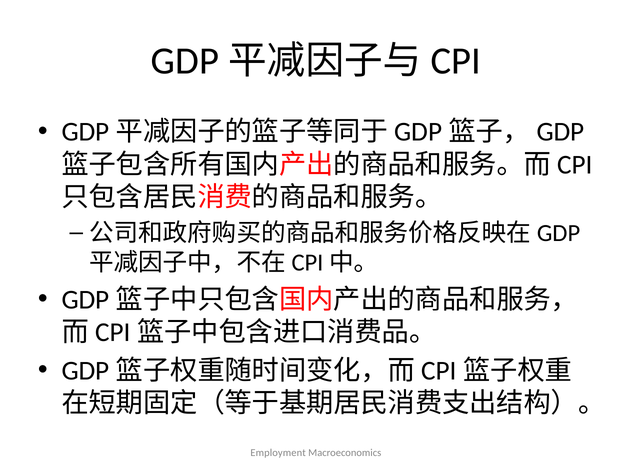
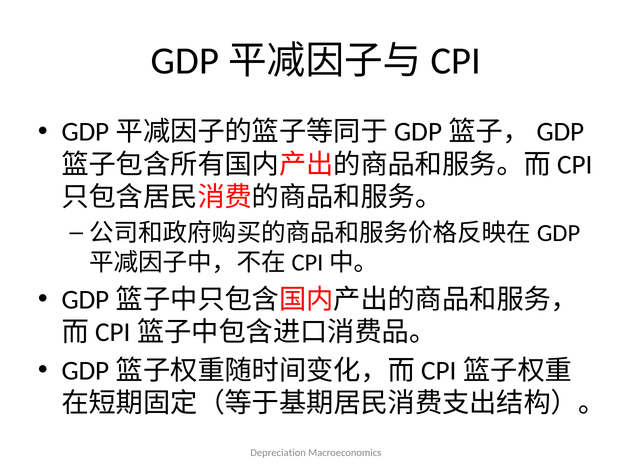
Employment: Employment -> Depreciation (278, 453)
